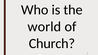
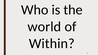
Church: Church -> Within (52, 44)
